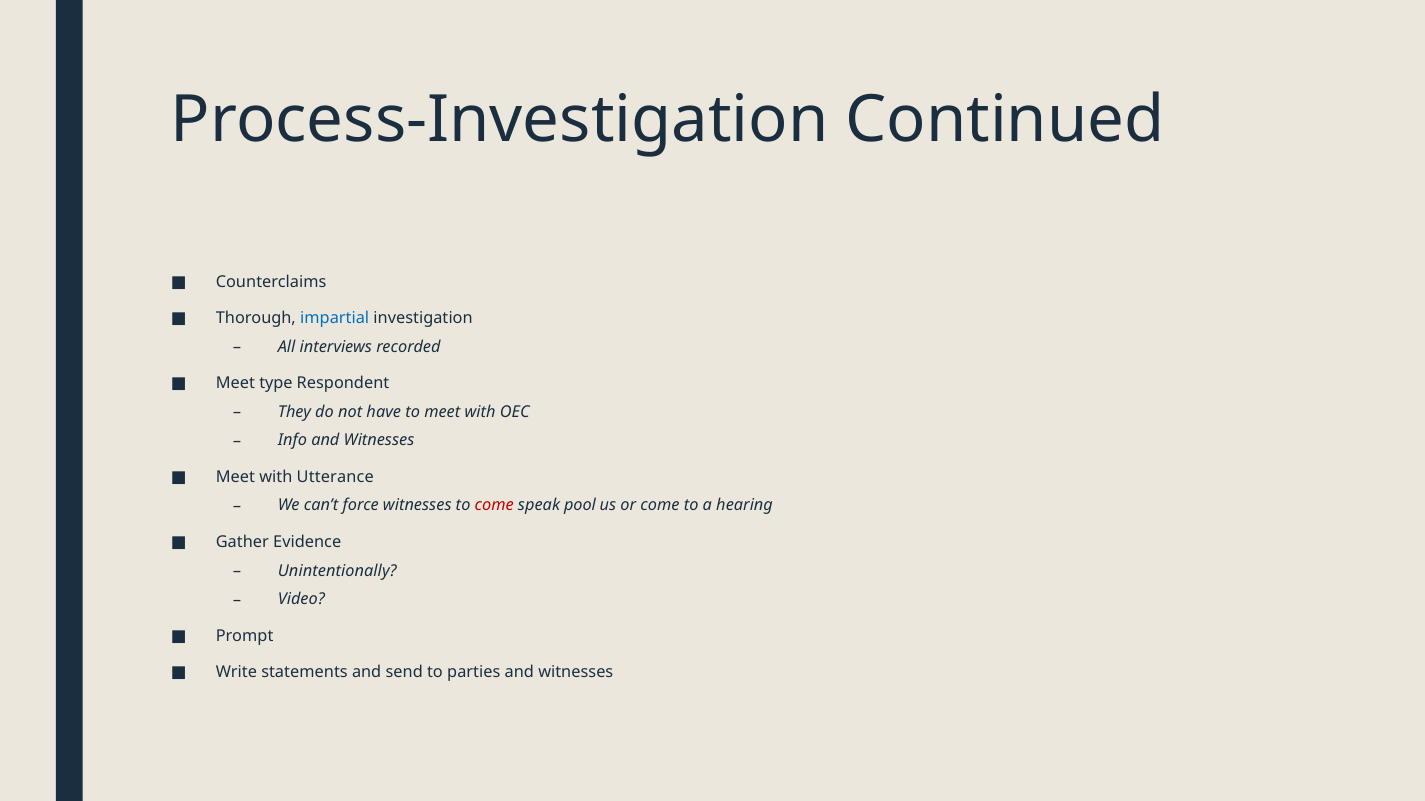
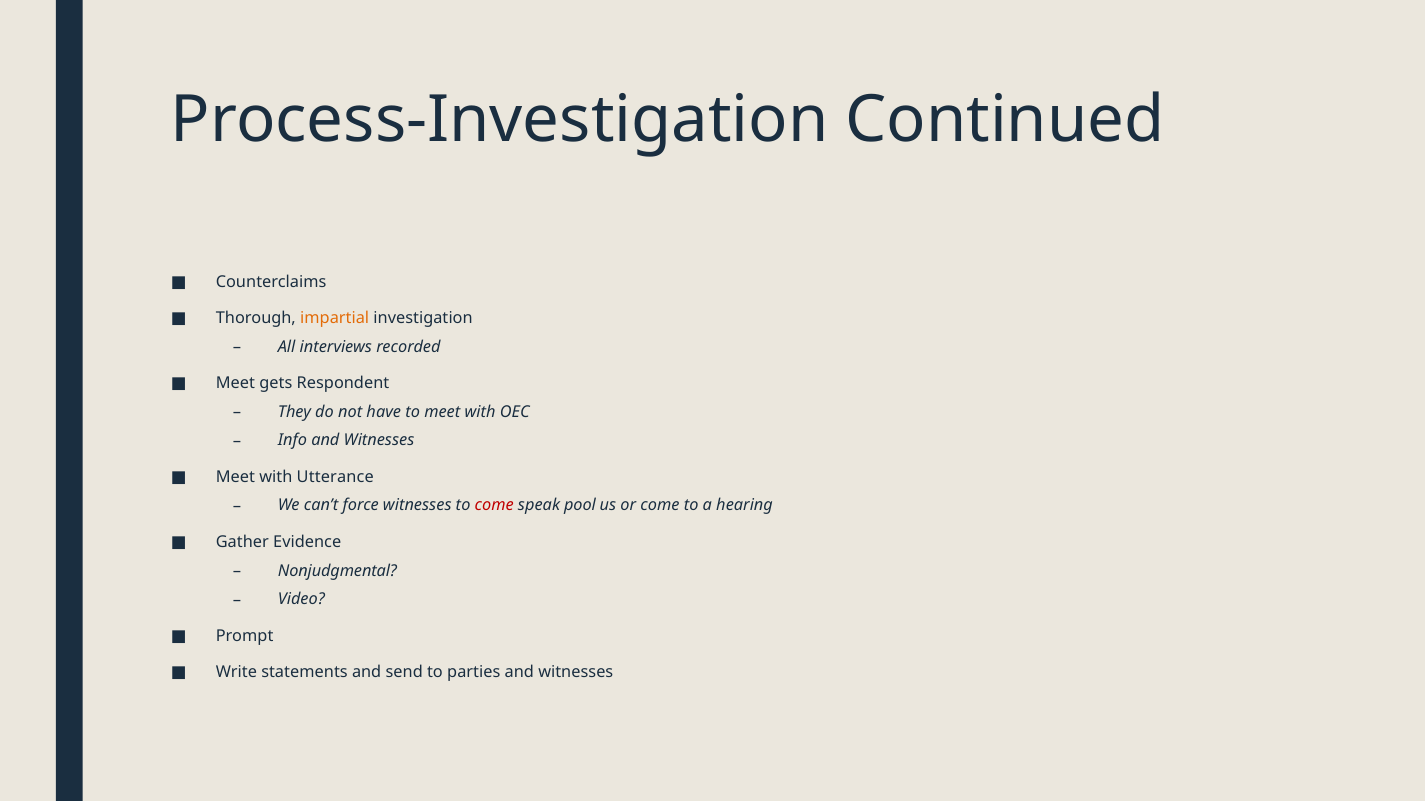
impartial colour: blue -> orange (335, 318)
type: type -> gets (276, 383)
Unintentionally: Unintentionally -> Nonjudgmental (337, 571)
